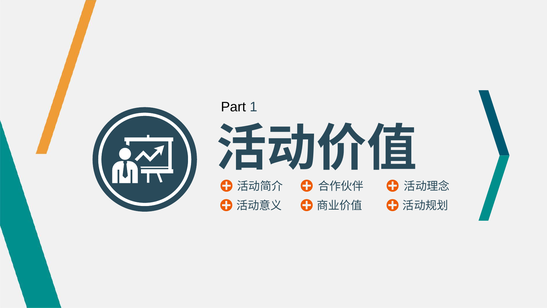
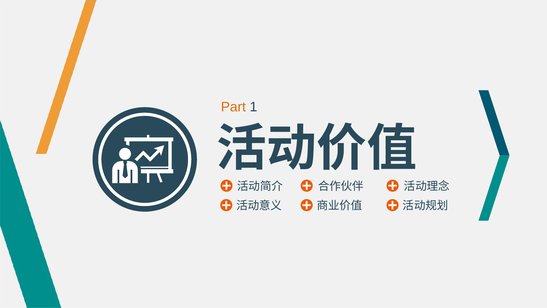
Part colour: black -> orange (233, 107)
